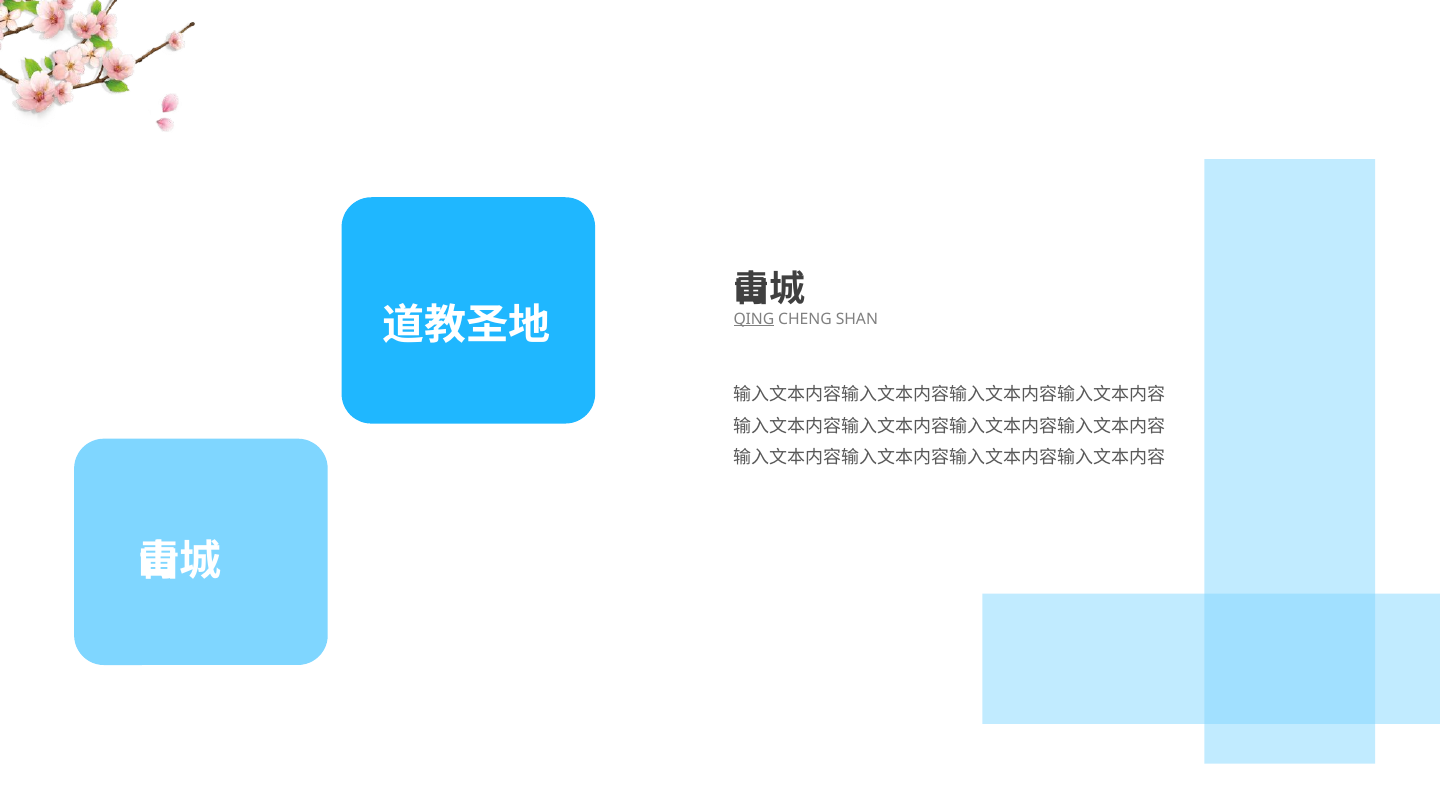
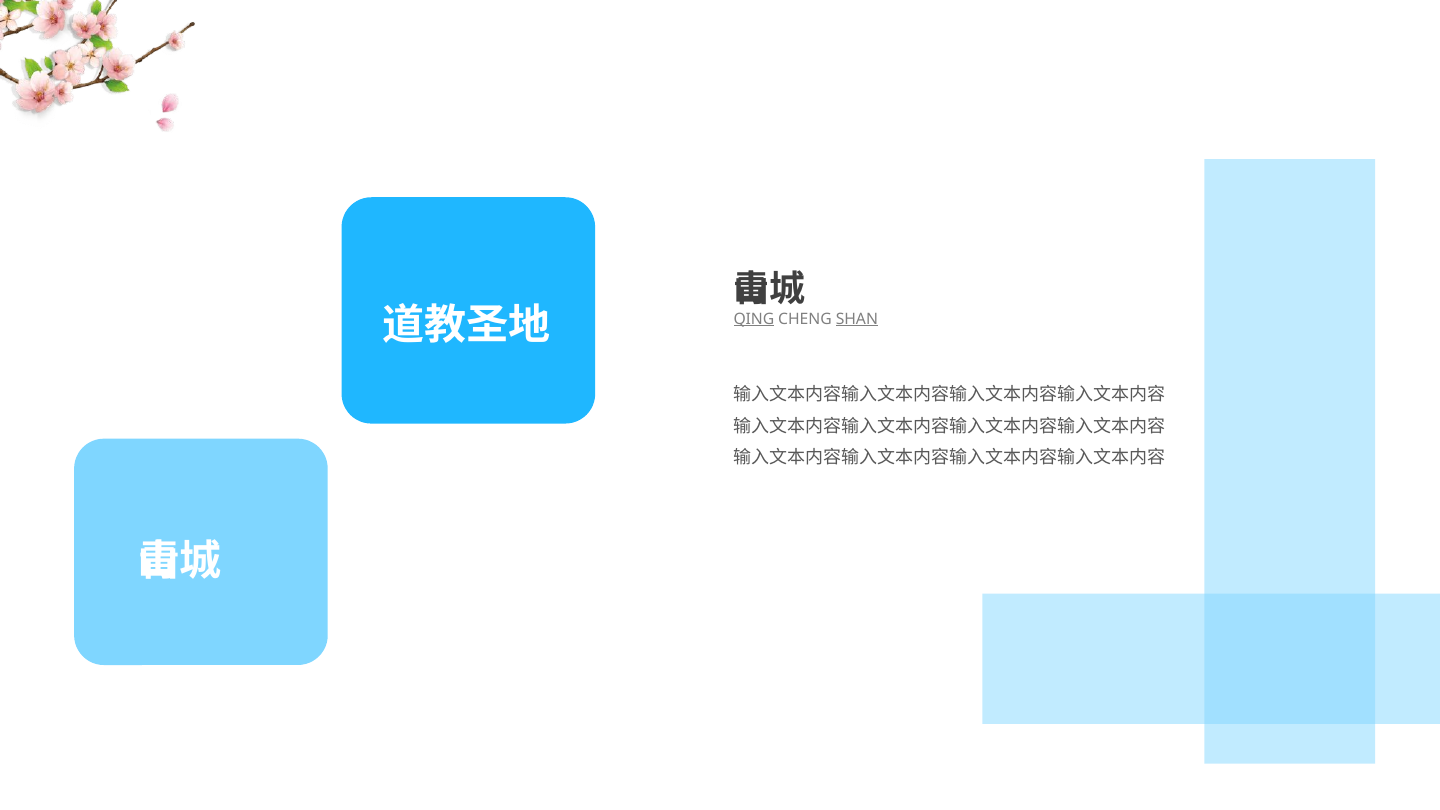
SHAN underline: none -> present (857, 319)
